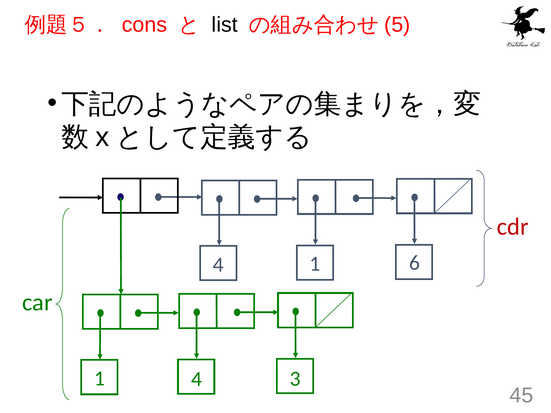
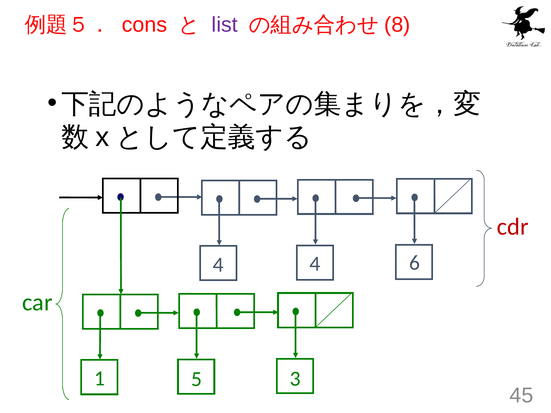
list colour: black -> purple (225, 25)
5: 5 -> 8 (397, 25)
4 1: 1 -> 4 (315, 264)
1 4: 4 -> 5 (197, 379)
